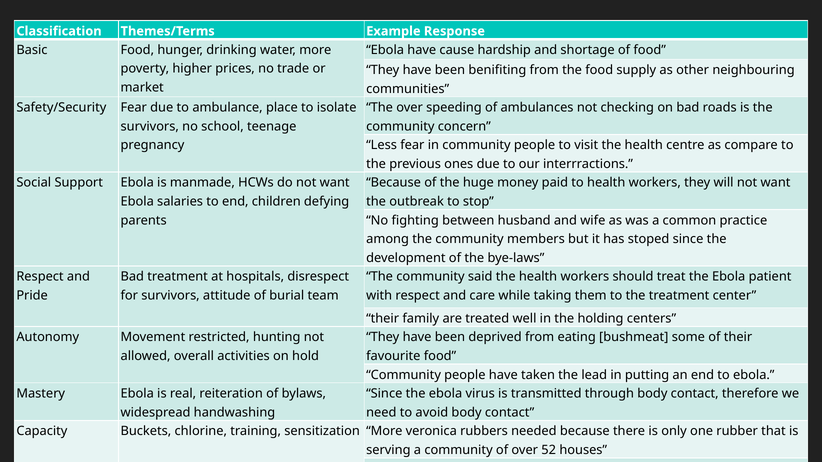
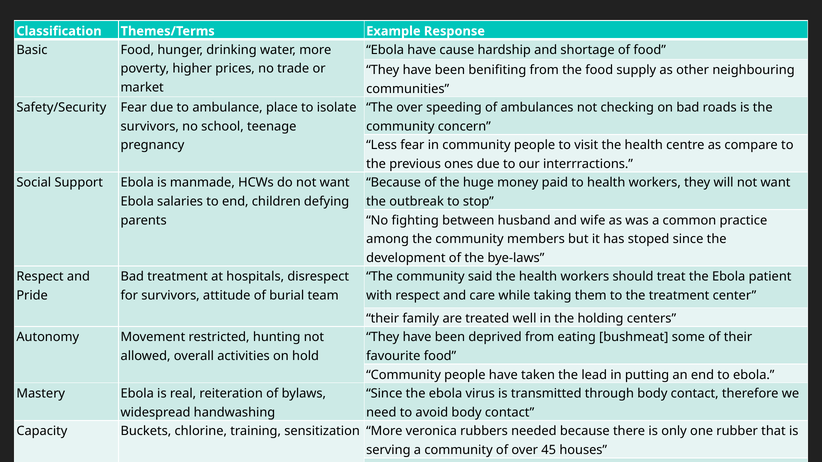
52: 52 -> 45 (549, 450)
